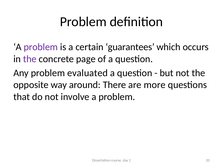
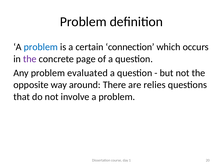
problem colour: purple -> blue (41, 47)
guarantees: guarantees -> connection (130, 47)
more: more -> relies (155, 84)
